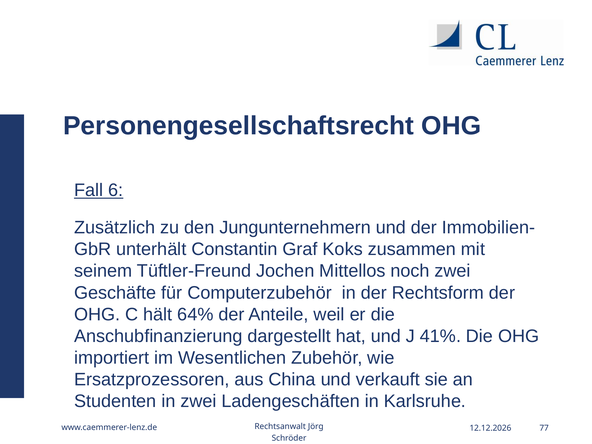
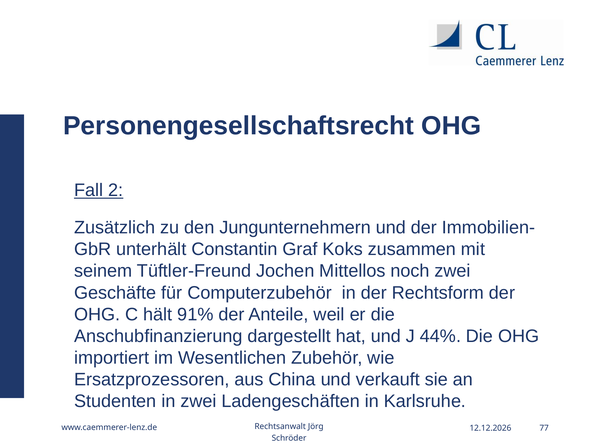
6: 6 -> 2 (116, 190)
64%: 64% -> 91% (195, 314)
41%: 41% -> 44% (440, 336)
